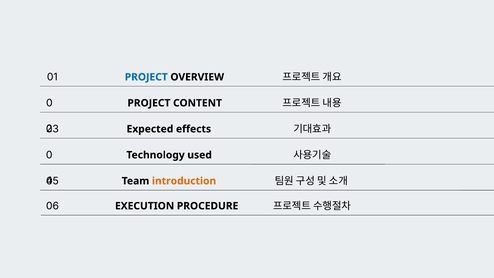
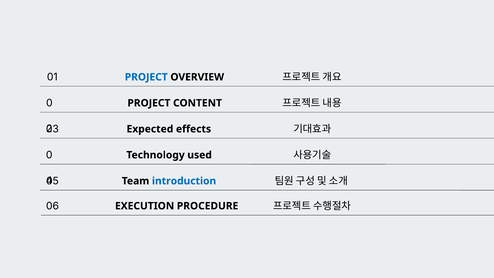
introduction colour: orange -> blue (184, 181)
